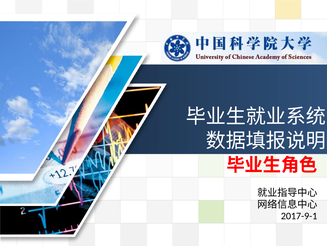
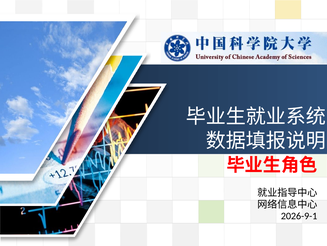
2017-9-1: 2017-9-1 -> 2026-9-1 (299, 216)
